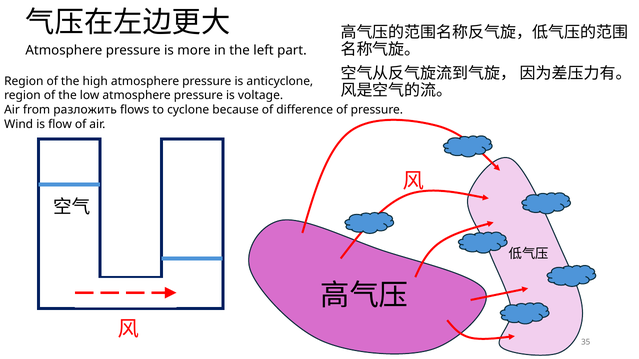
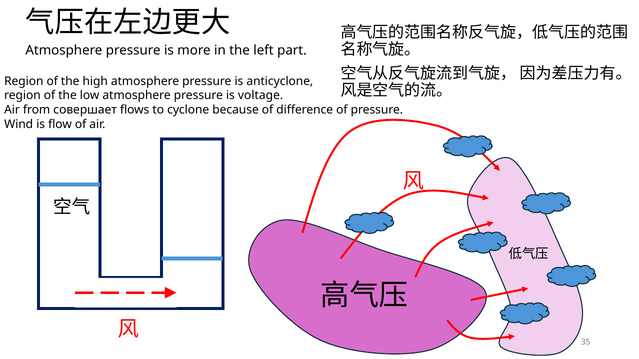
разложить: разложить -> совершает (85, 110)
